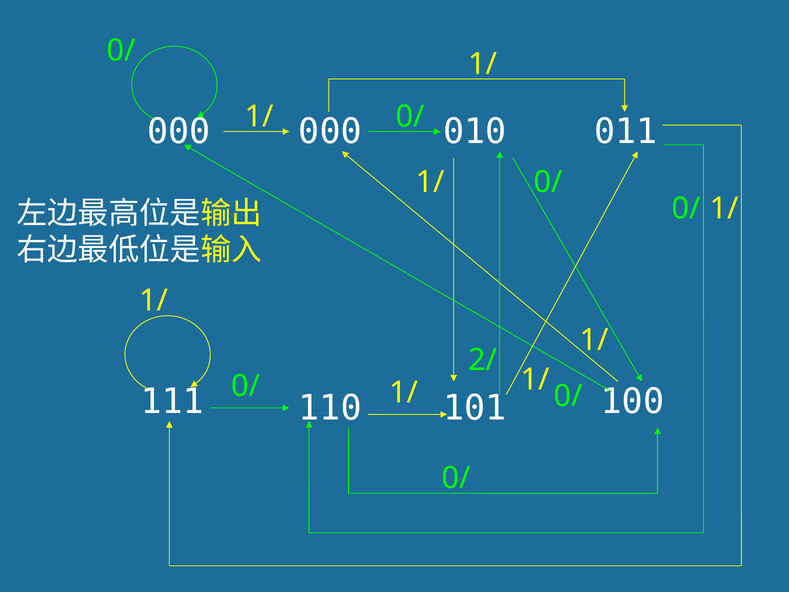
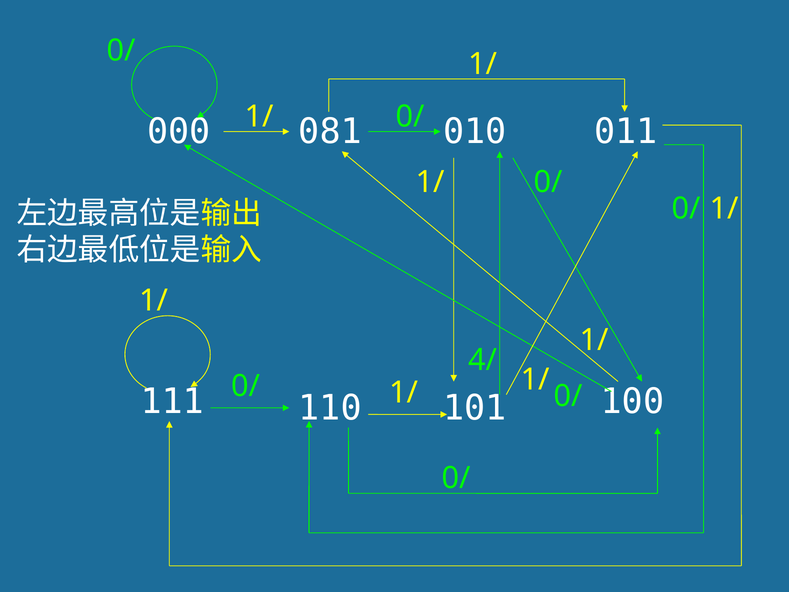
000 000: 000 -> 081 (330, 132)
2/: 2/ -> 4/ (483, 360)
